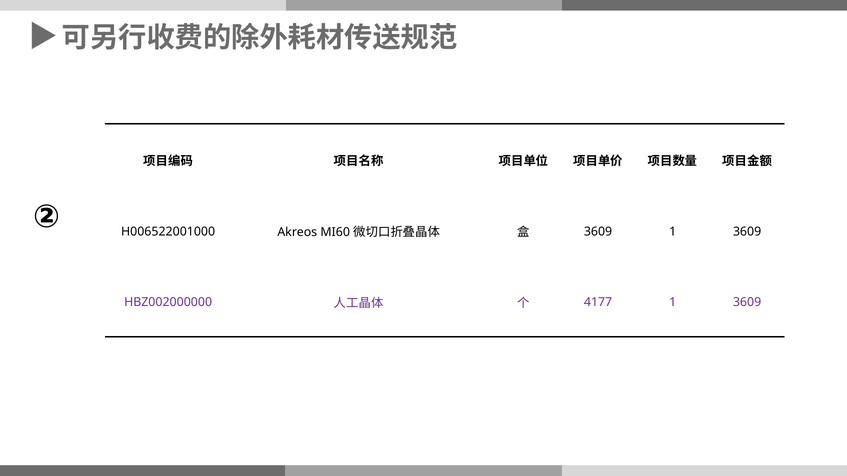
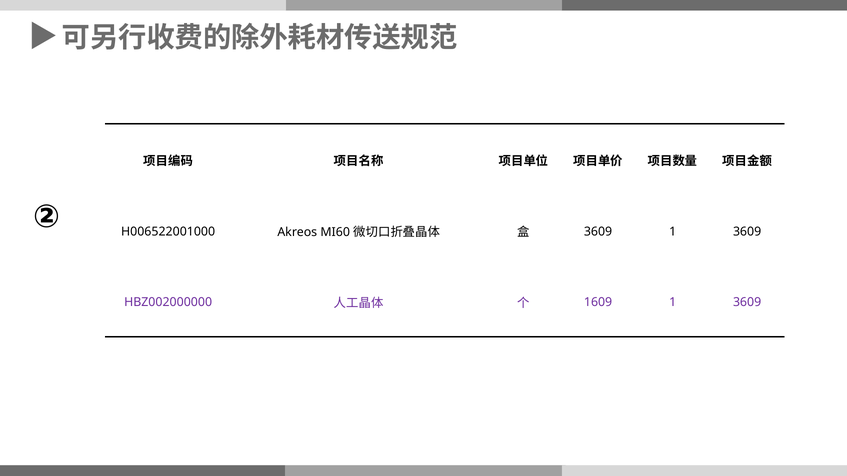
4177: 4177 -> 1609 (598, 303)
